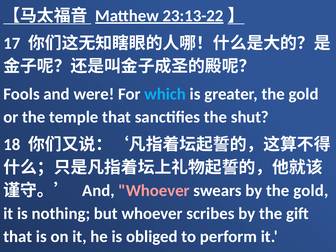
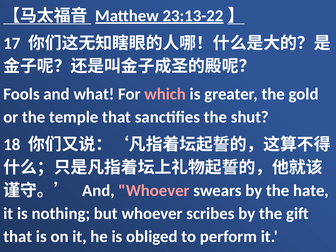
were: were -> what (94, 94)
which colour: light blue -> pink (165, 94)
by the gold: gold -> hate (311, 191)
